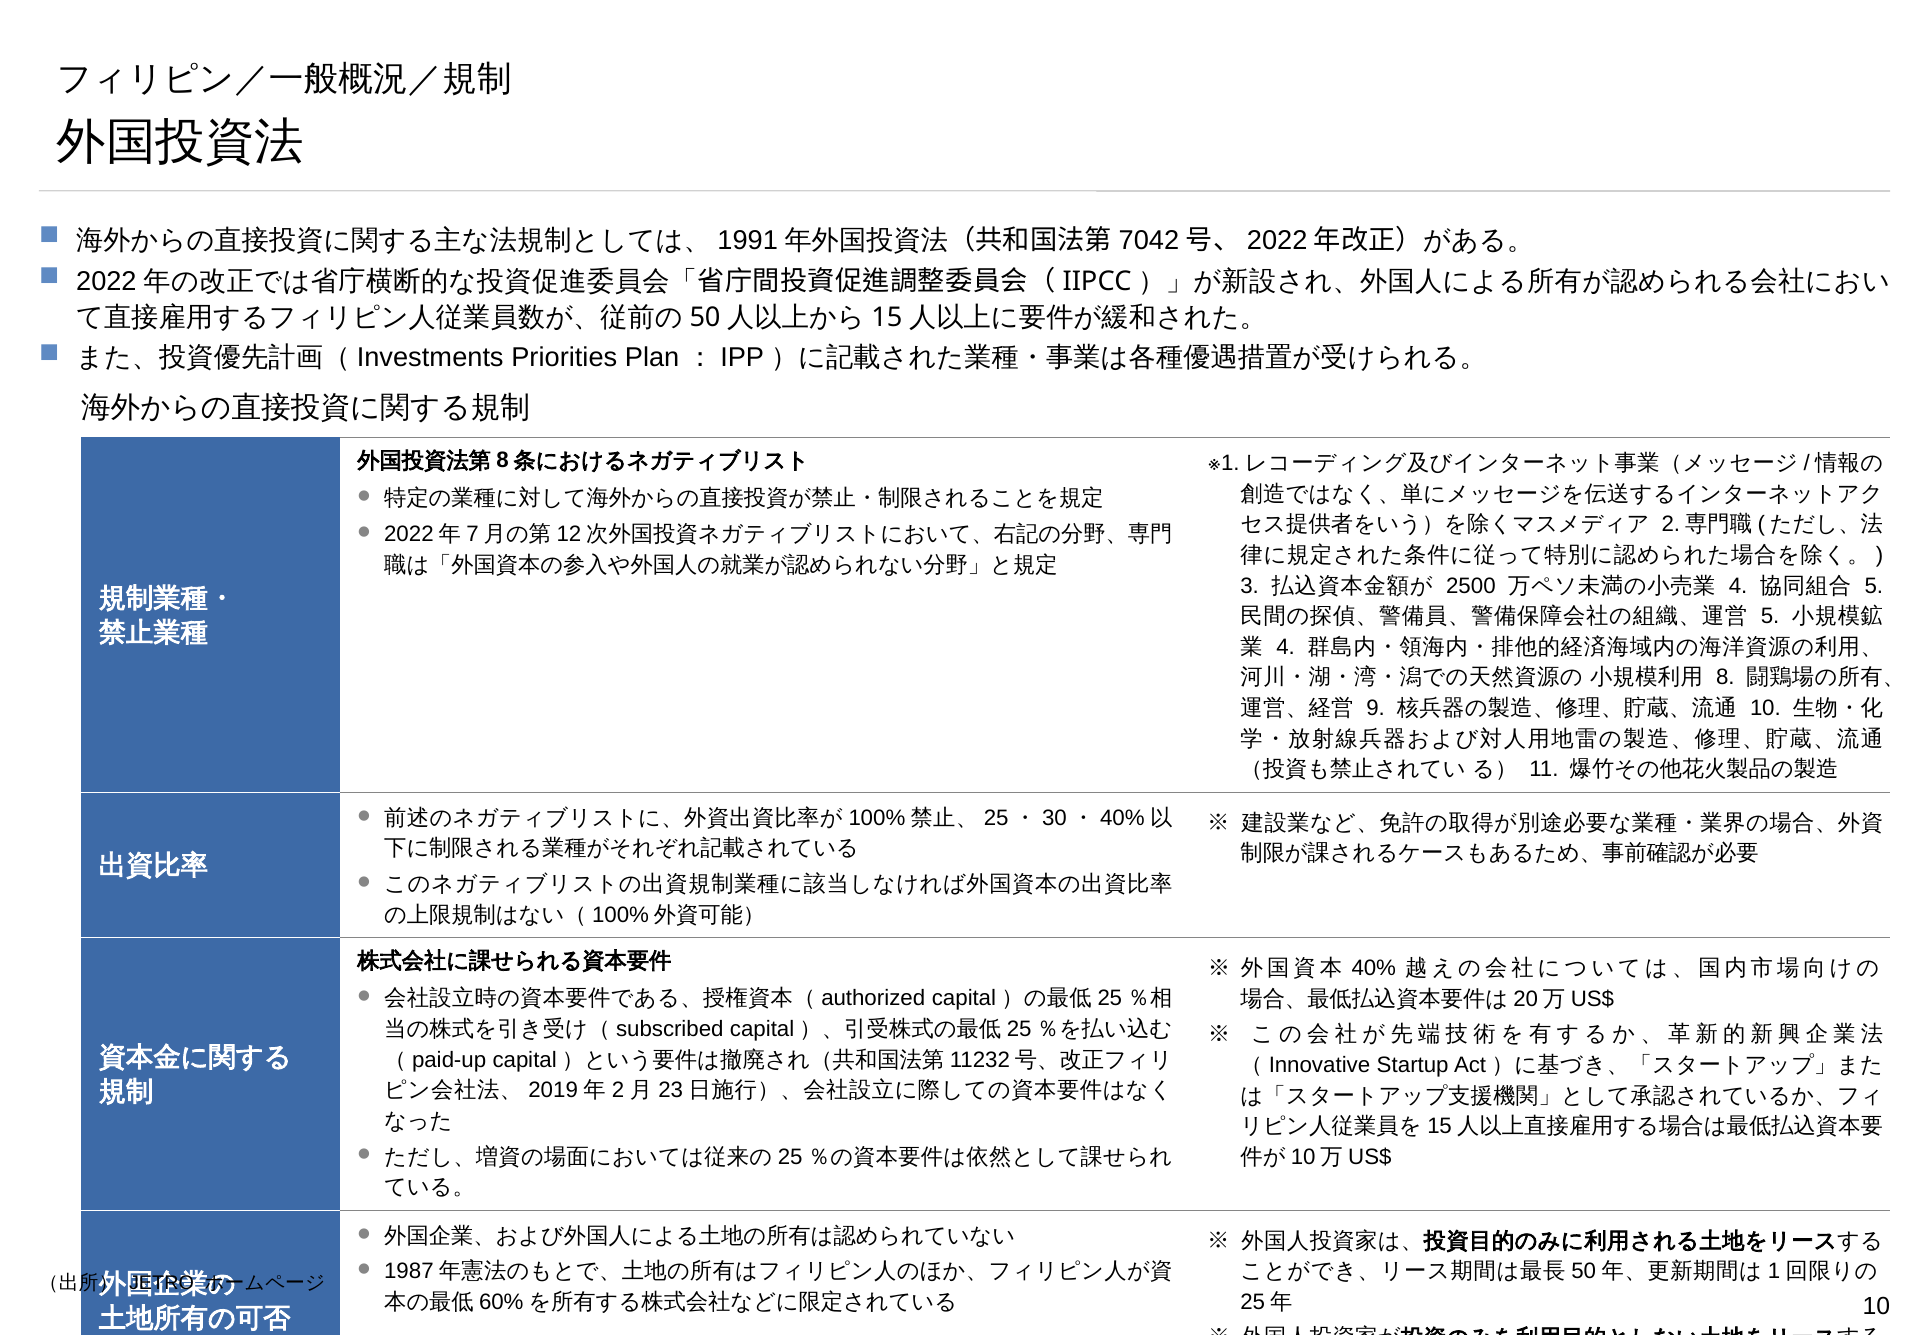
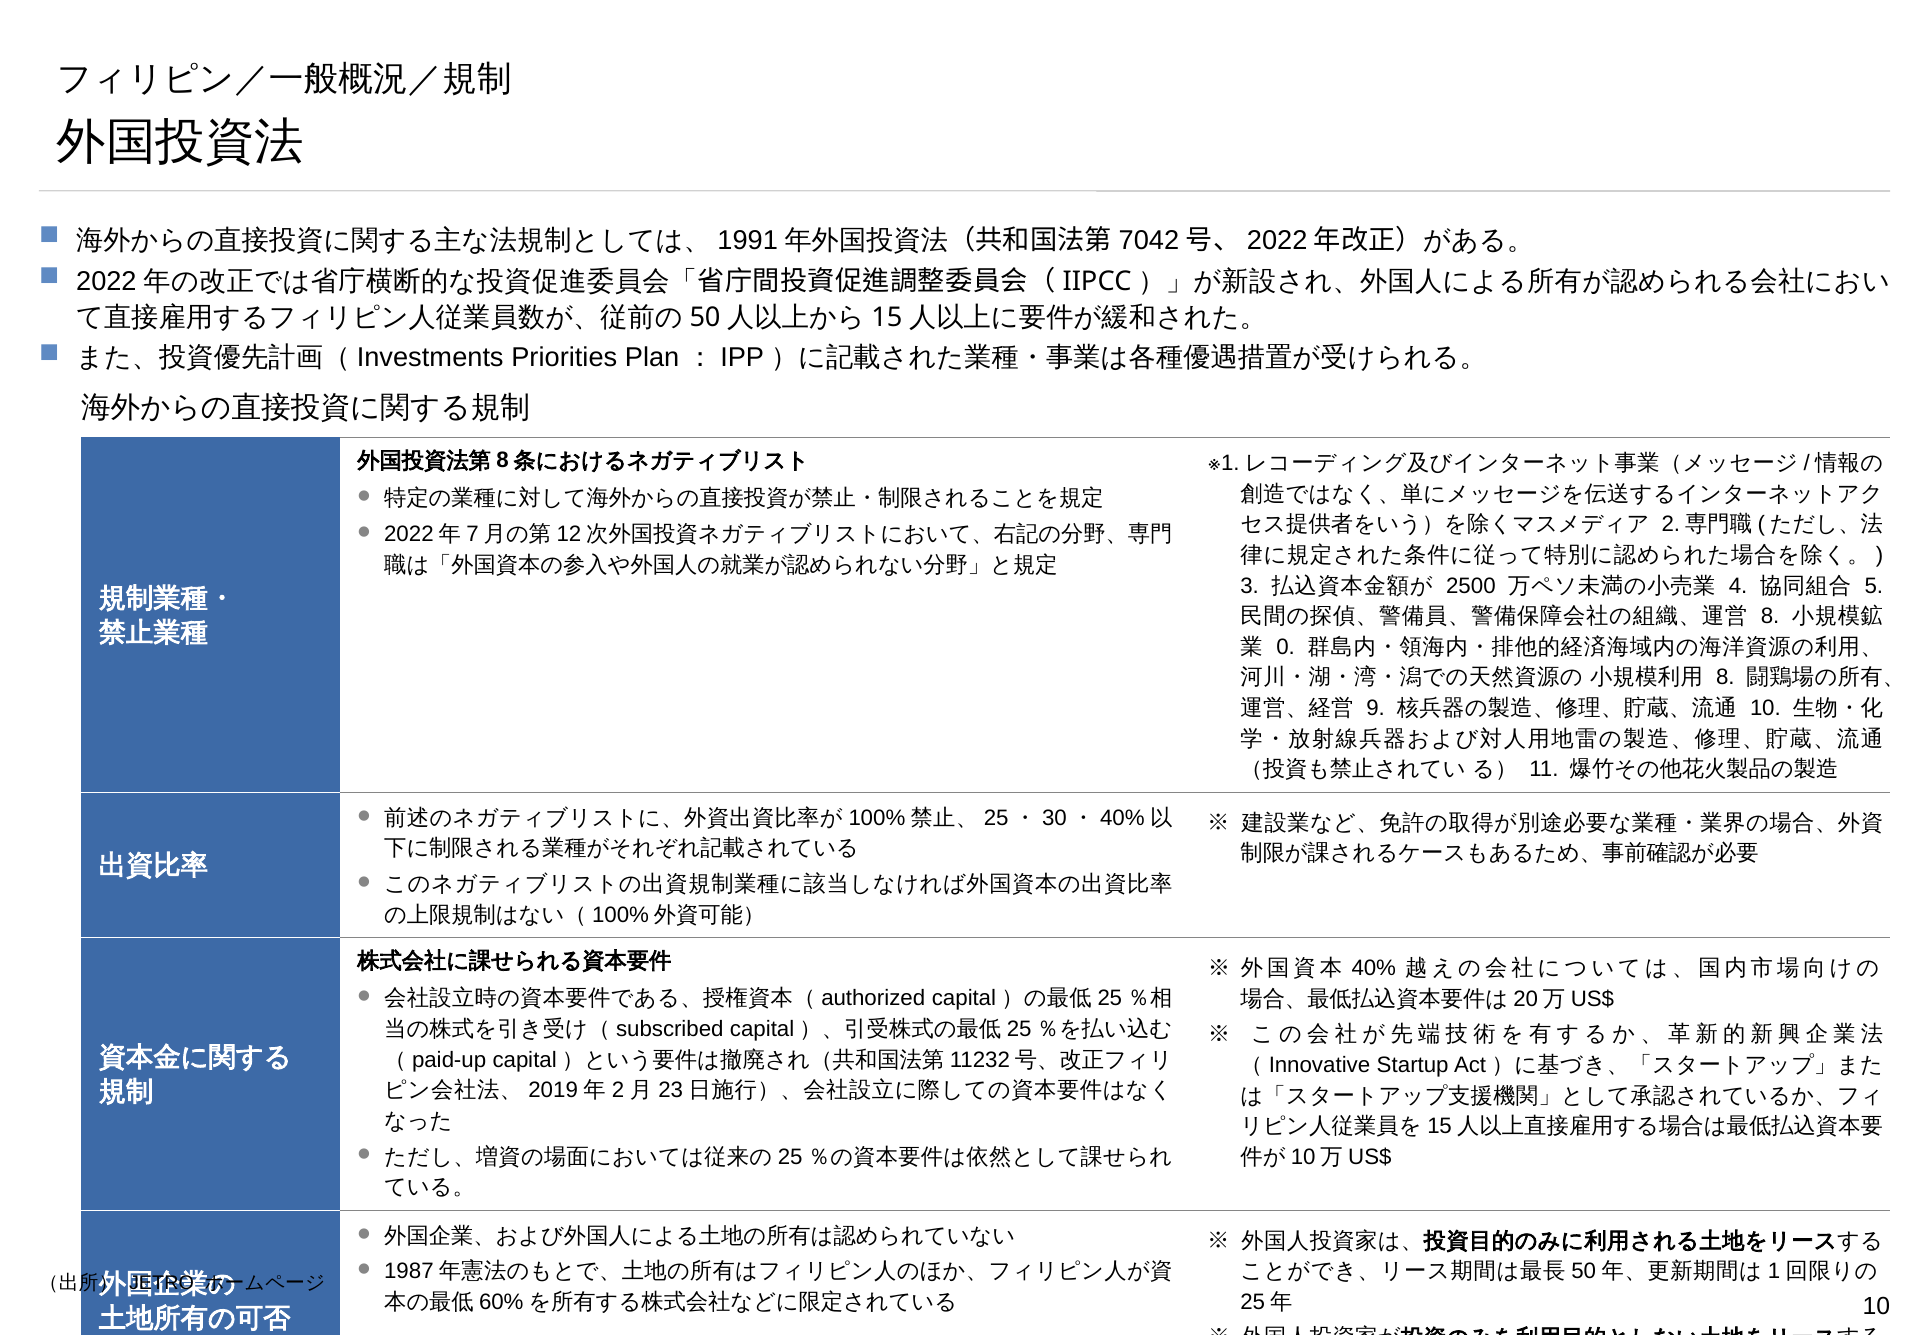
5: 5 -> 8 (1770, 617)
4: 4 -> 0 (1286, 647)
